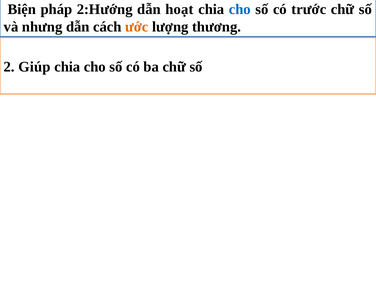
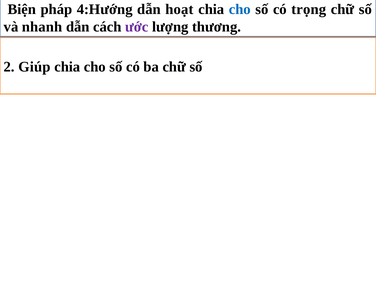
2:Hướng: 2:Hướng -> 4:Hướng (105, 9)
trước: trước -> trọng (309, 9)
nhưng: nhưng -> nhanh (42, 27)
ước colour: orange -> purple (137, 27)
